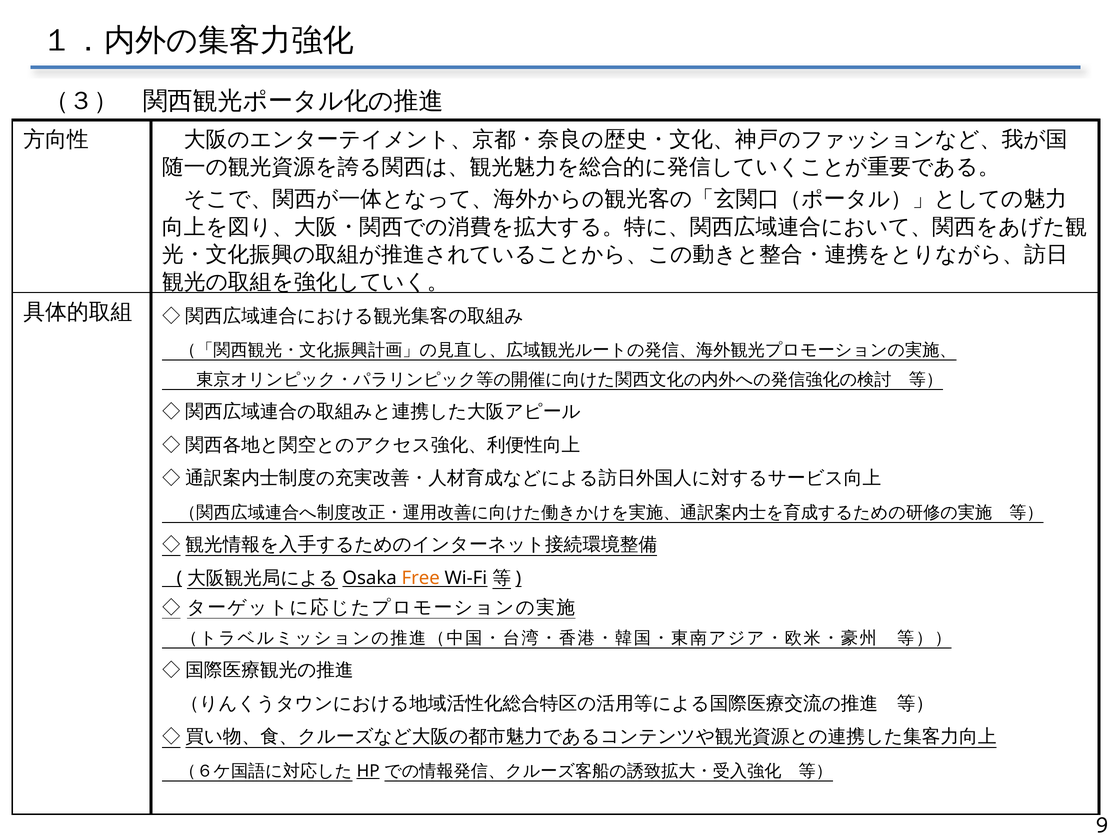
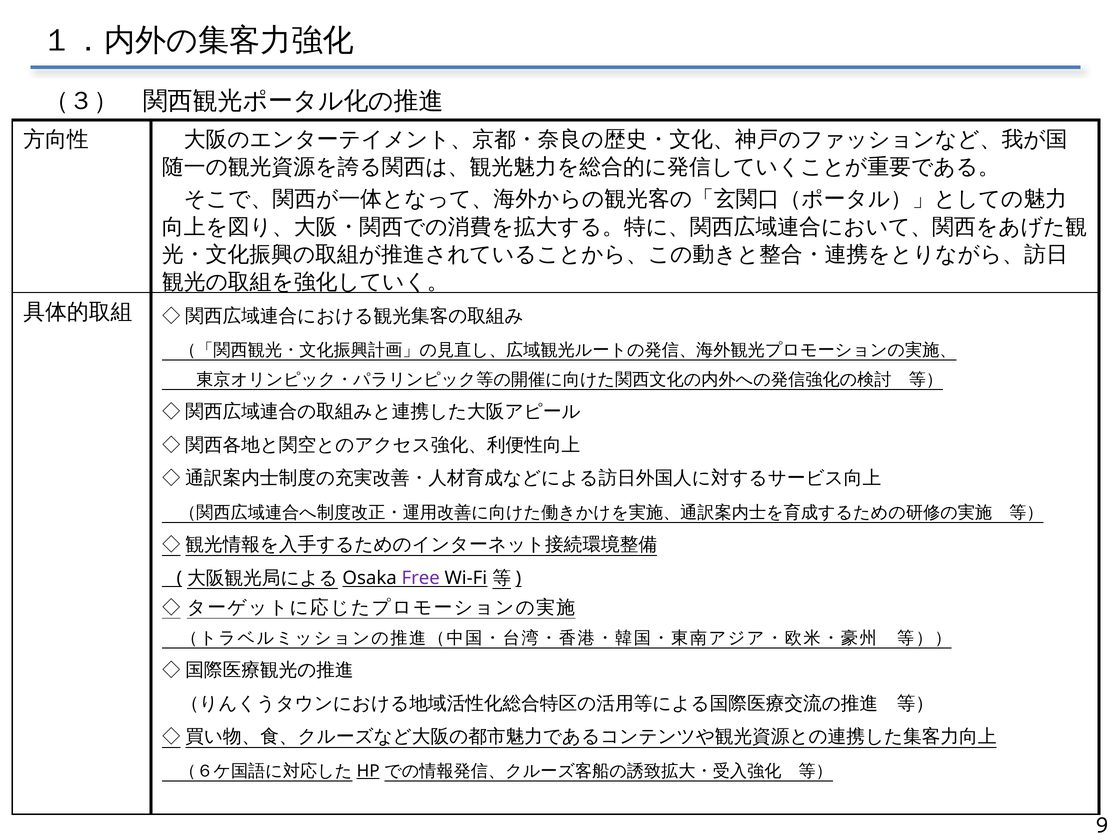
Free colour: orange -> purple (421, 578)
